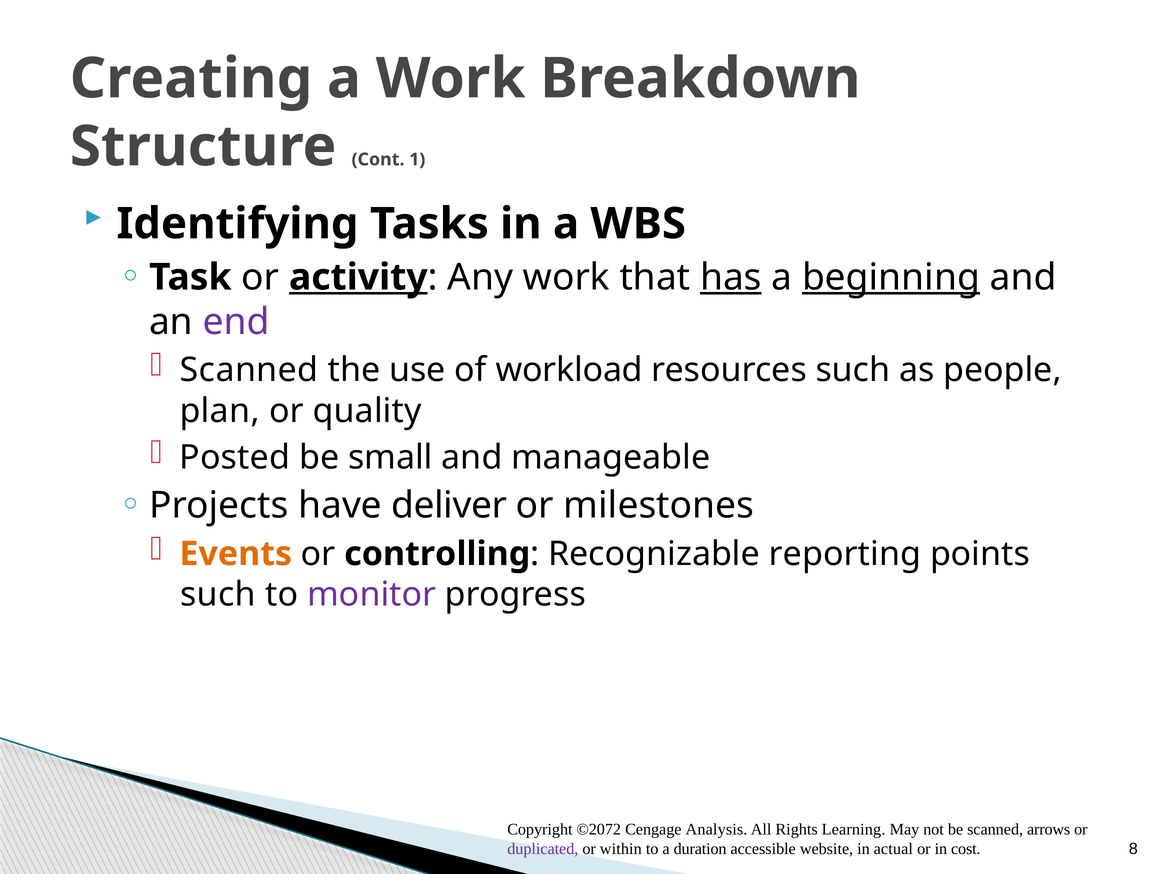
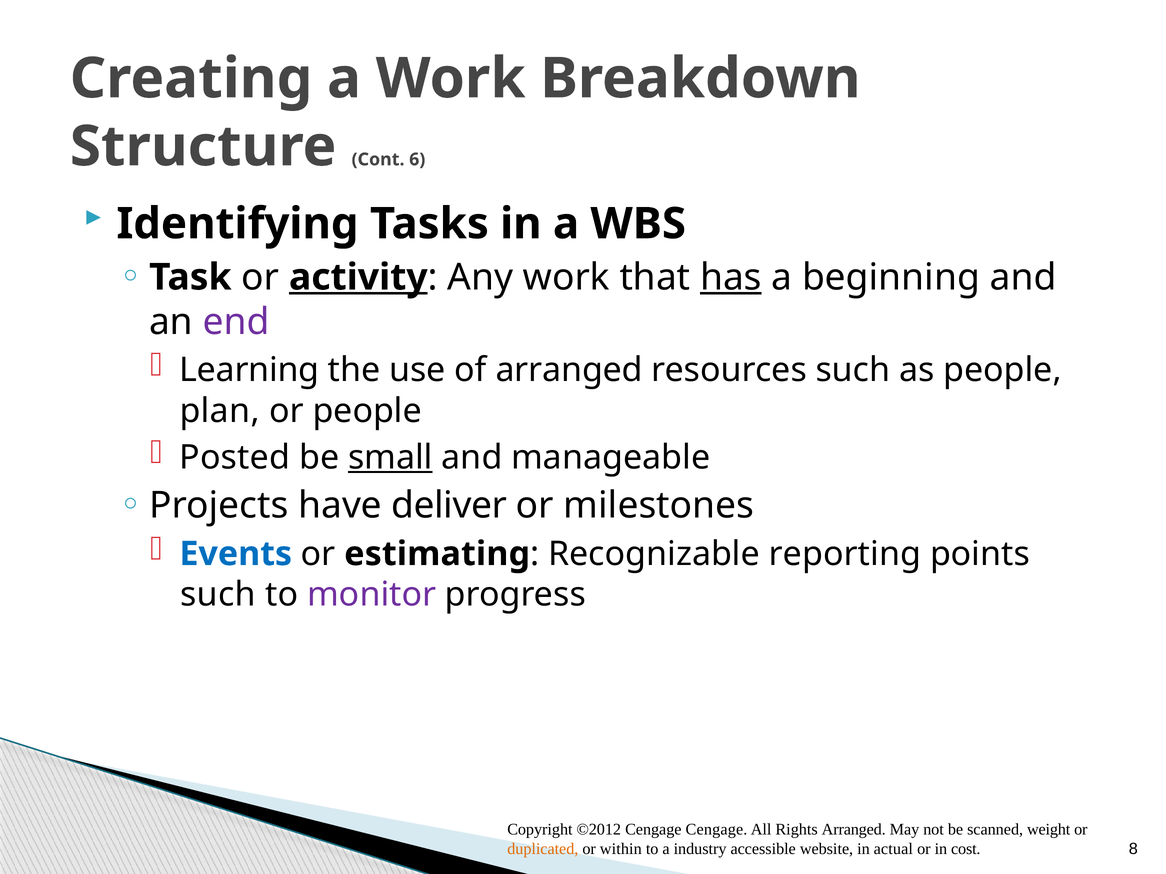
1: 1 -> 6 (417, 160)
beginning underline: present -> none (891, 277)
Scanned: Scanned -> Learning (249, 370)
of workload: workload -> arranged (569, 370)
or quality: quality -> people (367, 411)
small underline: none -> present (390, 458)
Events colour: orange -> blue (236, 554)
controlling: controlling -> estimating (437, 554)
©2072: ©2072 -> ©2012 (599, 830)
Cengage Analysis: Analysis -> Cengage (717, 830)
Rights Learning: Learning -> Arranged (854, 830)
arrows: arrows -> weight (1049, 830)
duplicated colour: purple -> orange (543, 849)
duration: duration -> industry (700, 849)
